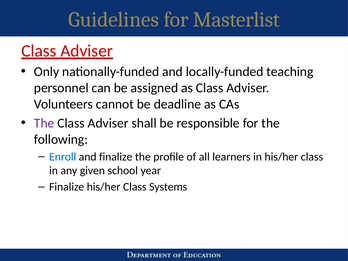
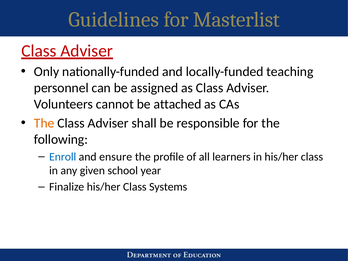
deadline: deadline -> attached (178, 104)
The colour: purple -> orange (44, 123)
and finalize: finalize -> ensure (116, 157)
